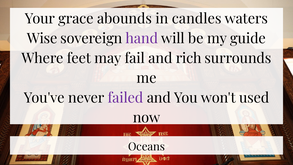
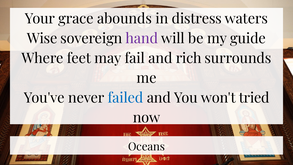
candles: candles -> distress (197, 19)
failed colour: purple -> blue (125, 98)
used: used -> tried (254, 98)
